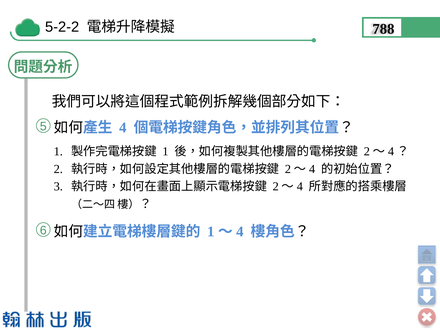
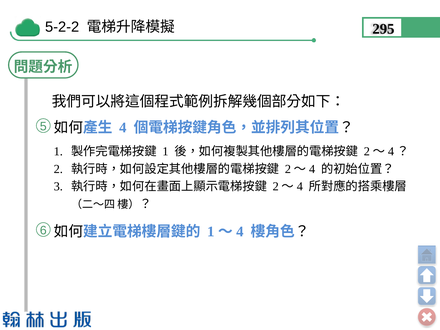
788: 788 -> 295 (383, 29)
